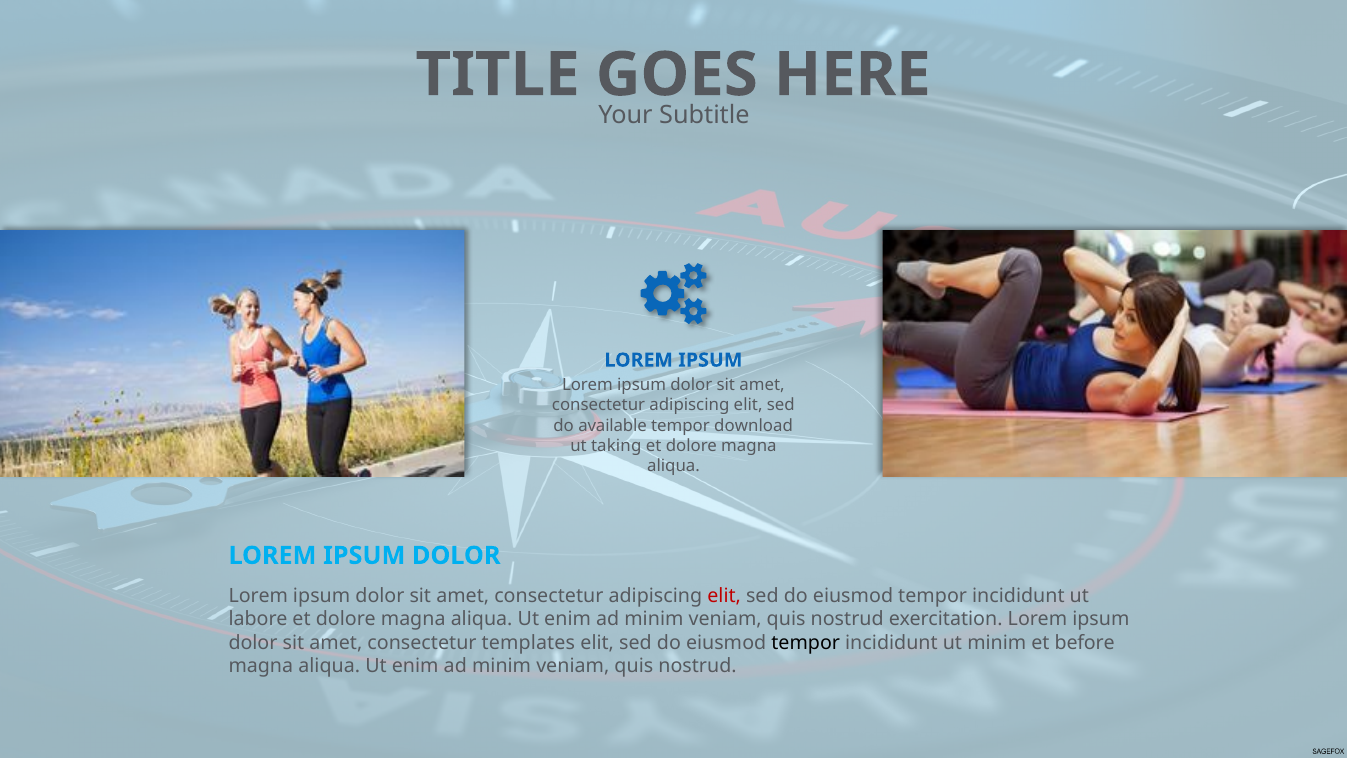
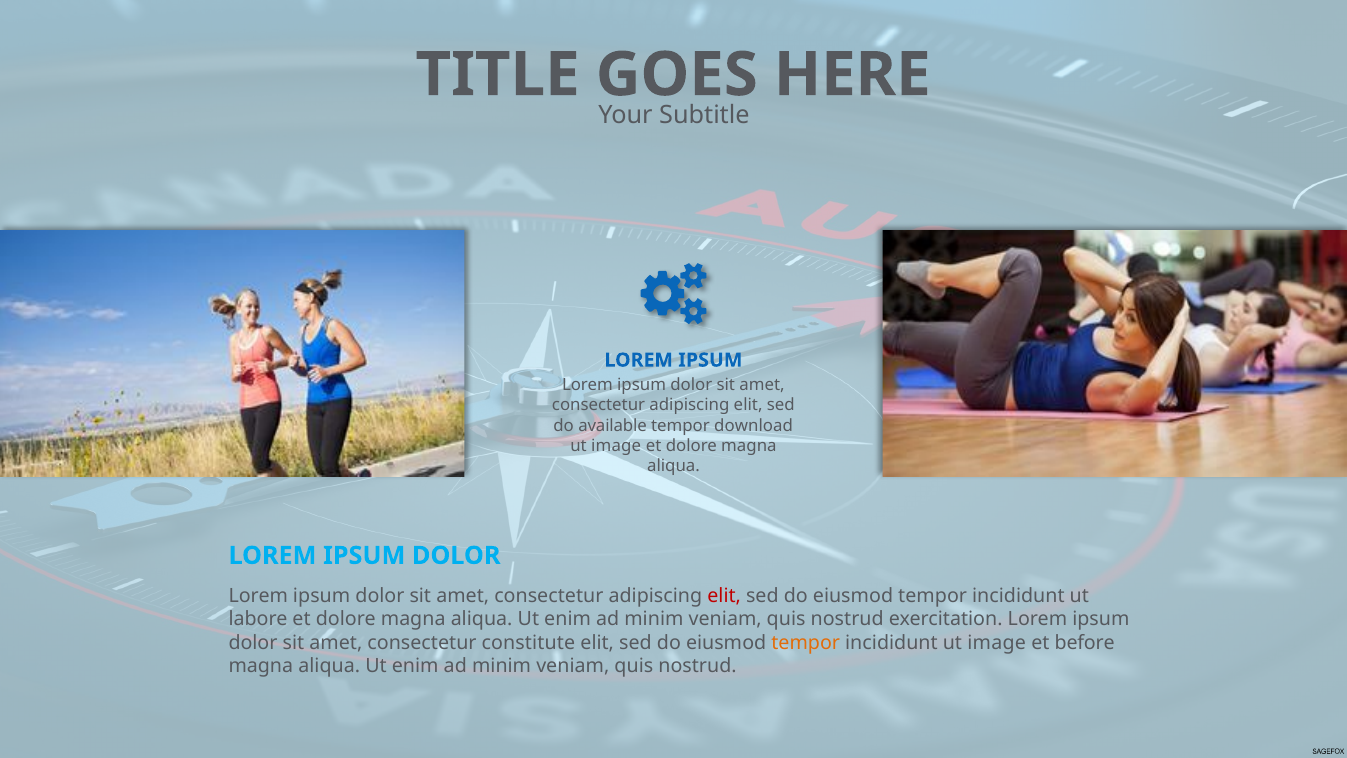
taking: taking -> image (616, 446)
templates: templates -> constitute (528, 643)
tempor colour: black -> orange (806, 643)
incididunt ut minim: minim -> image (997, 643)
